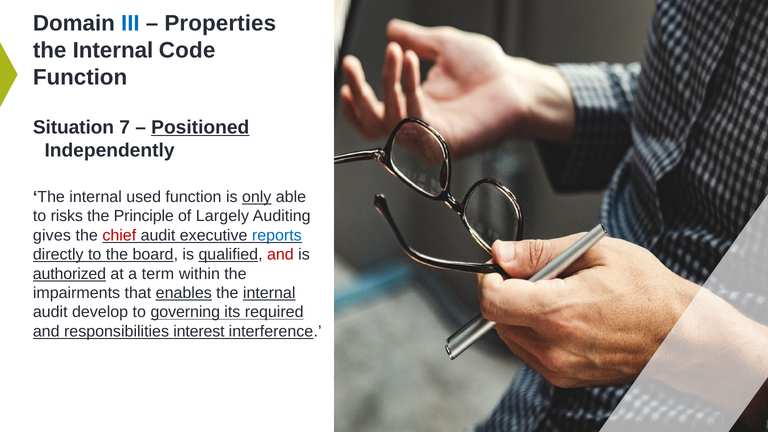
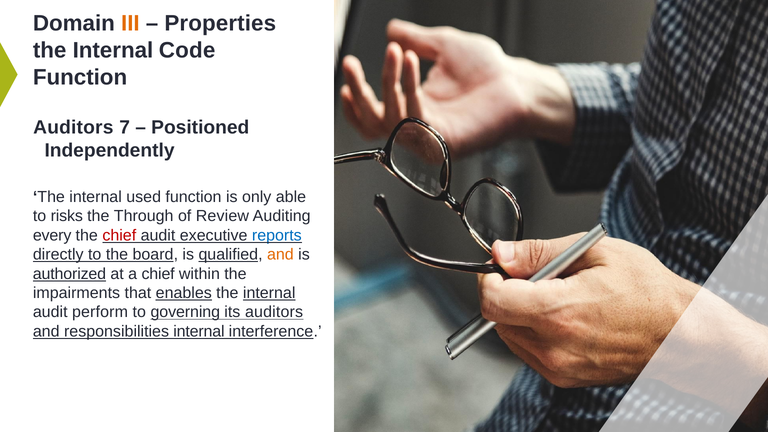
III colour: blue -> orange (130, 24)
Situation: Situation -> Auditors (73, 127)
Positioned underline: present -> none (200, 127)
only underline: present -> none (257, 197)
Principle: Principle -> Through (144, 216)
Largely: Largely -> Review (222, 216)
gives: gives -> every (52, 235)
and colour: red -> orange (280, 255)
a term: term -> chief (158, 274)
develop: develop -> perform (100, 312)
its required: required -> auditors (274, 312)
responsibilities interest: interest -> internal (199, 331)
